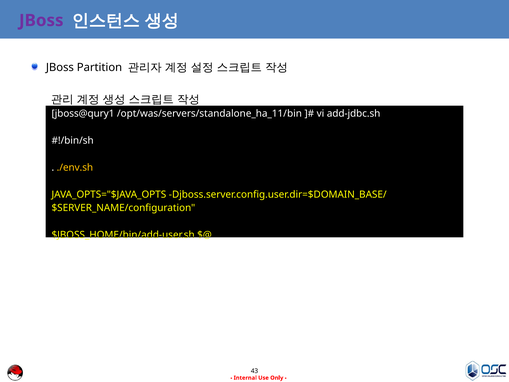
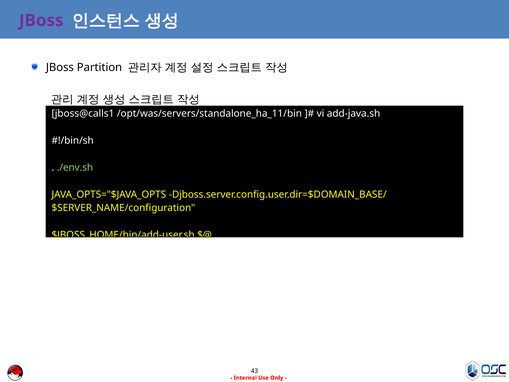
jboss@qury1: jboss@qury1 -> jboss@calls1 (83, 113)
add-jdbc.sh: add-jdbc.sh -> add-java.sh (354, 113)
./env.sh colour: yellow -> light green (75, 167)
